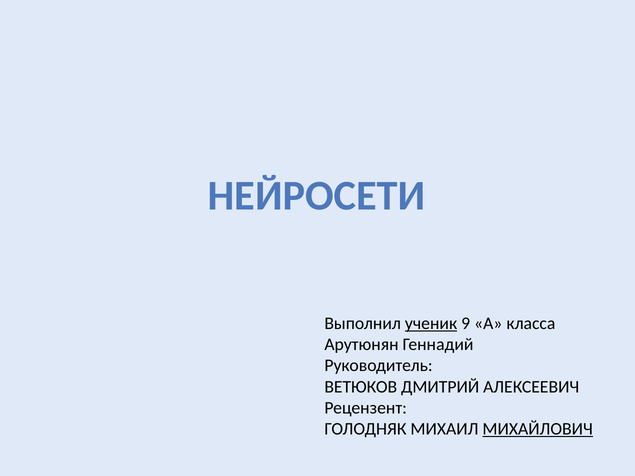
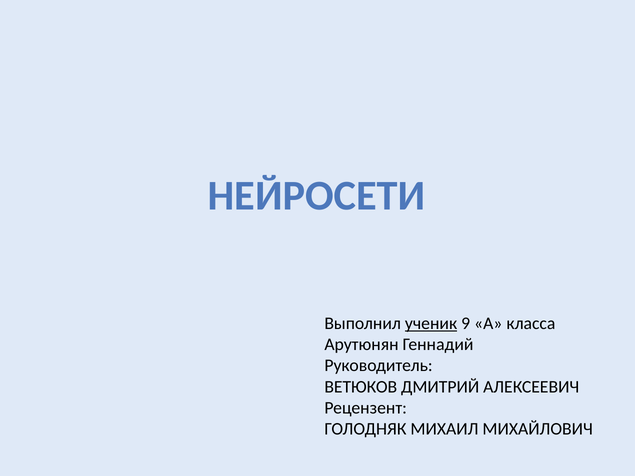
МИХАЙЛОВИЧ underline: present -> none (538, 429)
